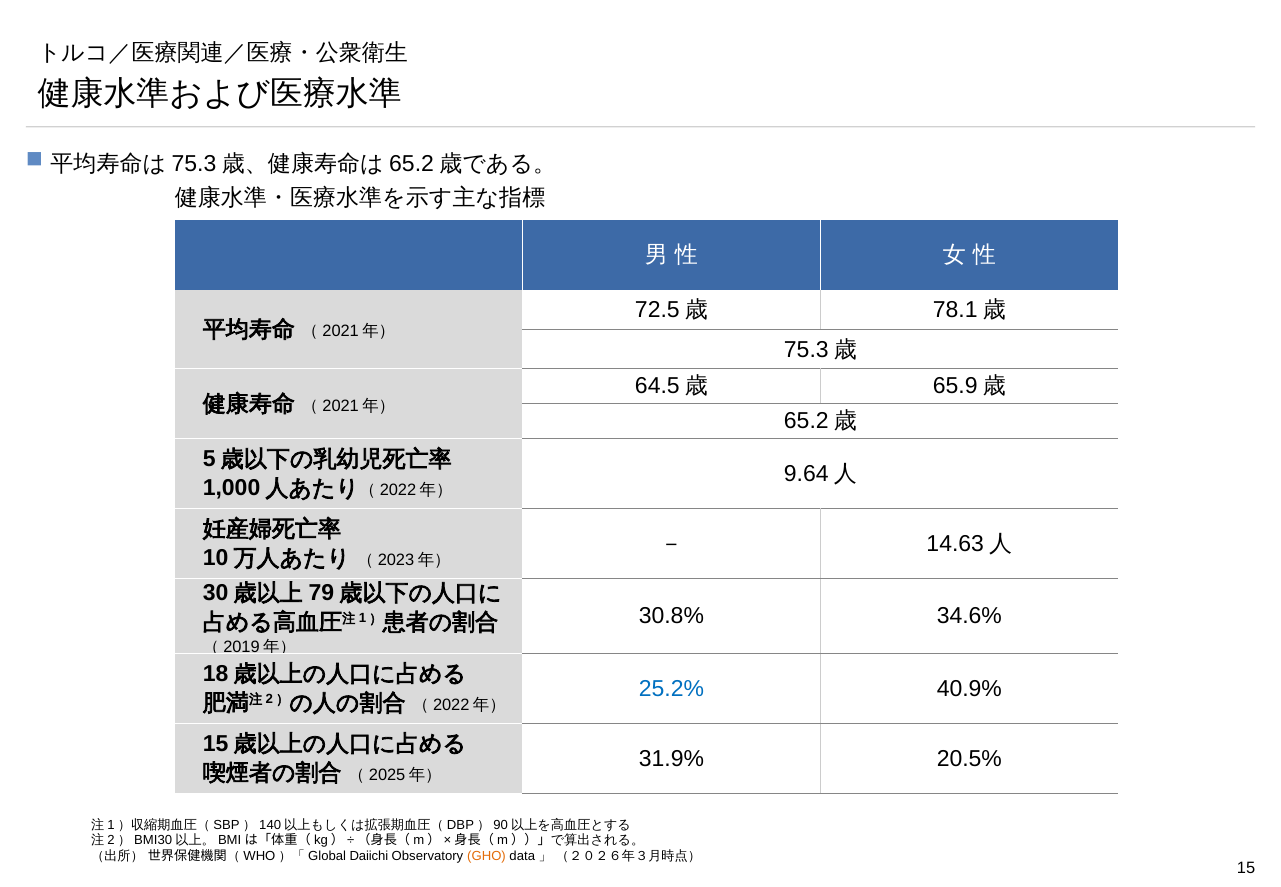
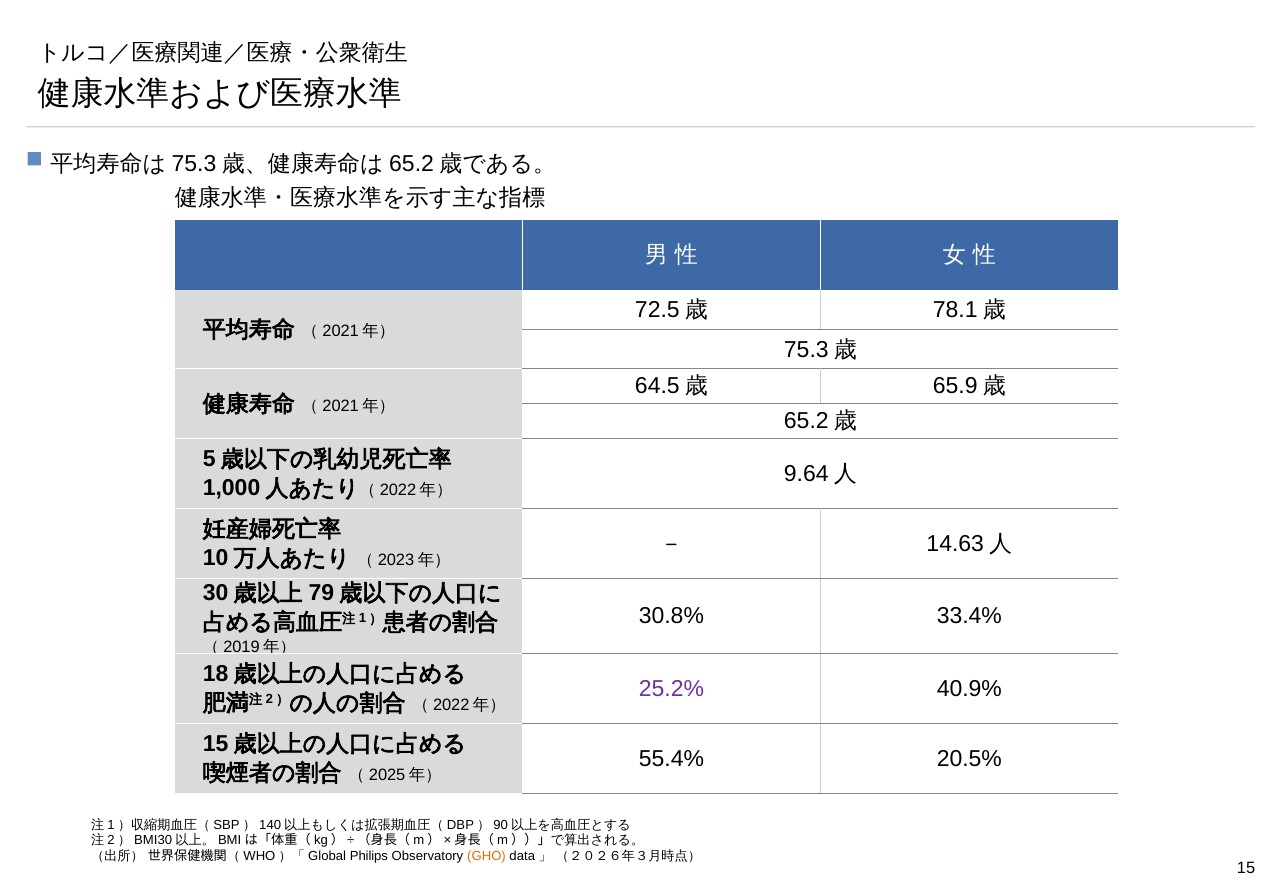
34.6%: 34.6% -> 33.4% (969, 616)
25.2% colour: blue -> purple (671, 688)
31.9%: 31.9% -> 55.4% (671, 758)
Daiichi: Daiichi -> Philips (369, 856)
